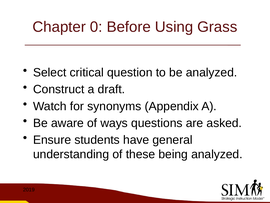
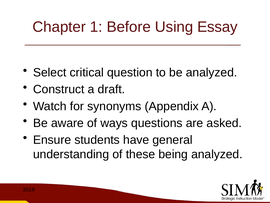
0: 0 -> 1 (96, 27)
Grass: Grass -> Essay (217, 27)
